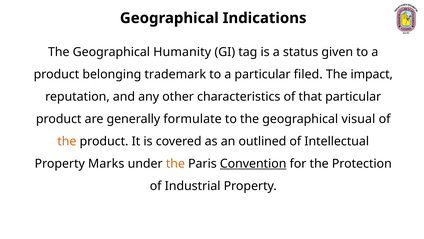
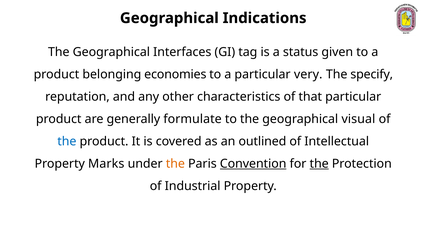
Humanity: Humanity -> Interfaces (182, 52)
trademark: trademark -> economies (175, 74)
filed: filed -> very (308, 74)
impact: impact -> specify (372, 74)
the colour: orange -> blue (67, 141)
the underline: none -> present (319, 163)
